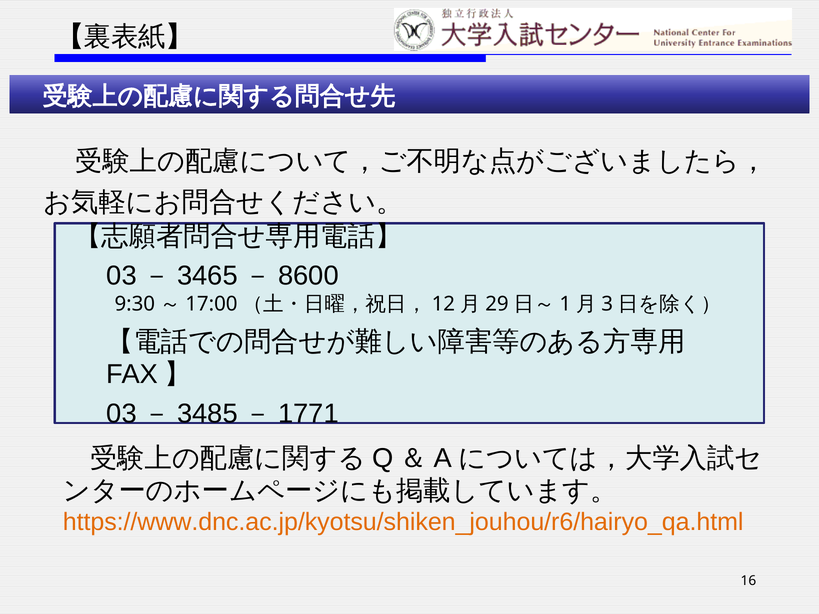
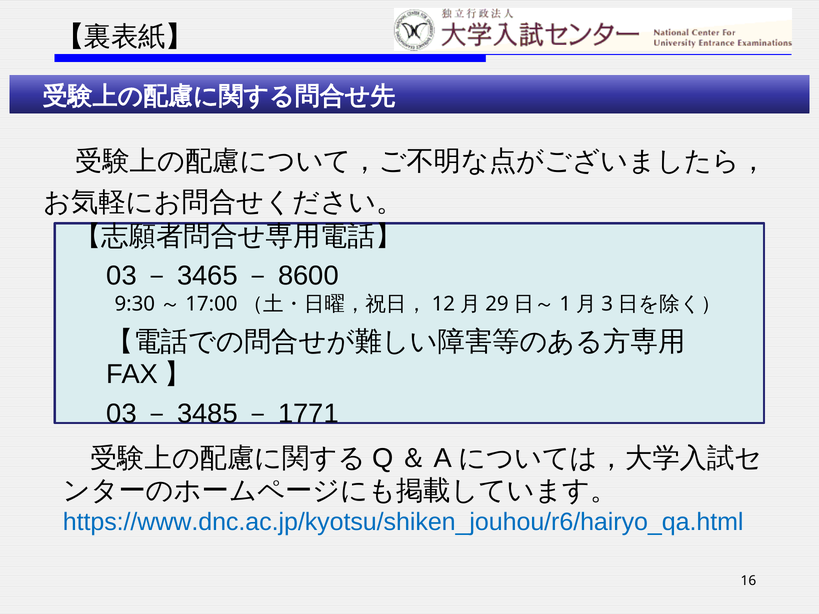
https://www.dnc.ac.jp/kyotsu/shiken_jouhou/r6/hairyo_qa.html colour: orange -> blue (403, 522)
